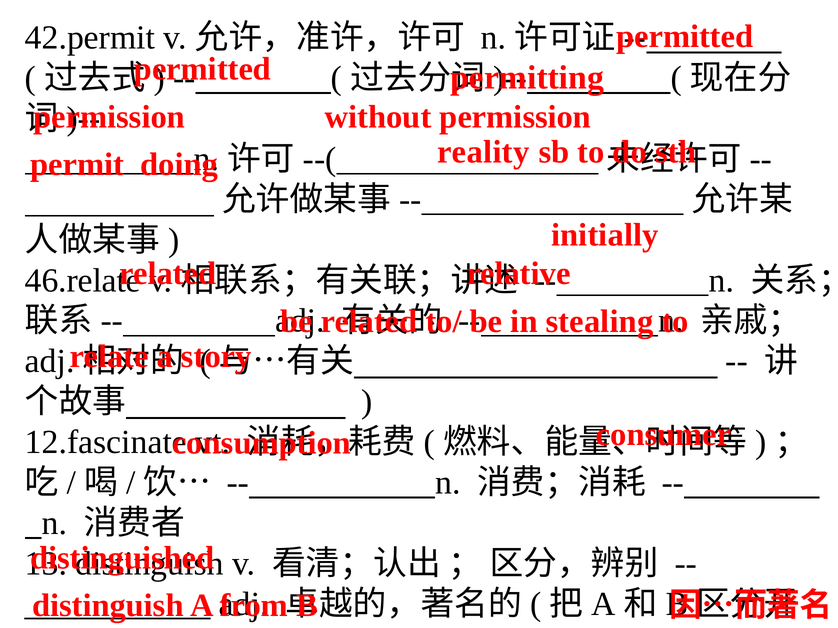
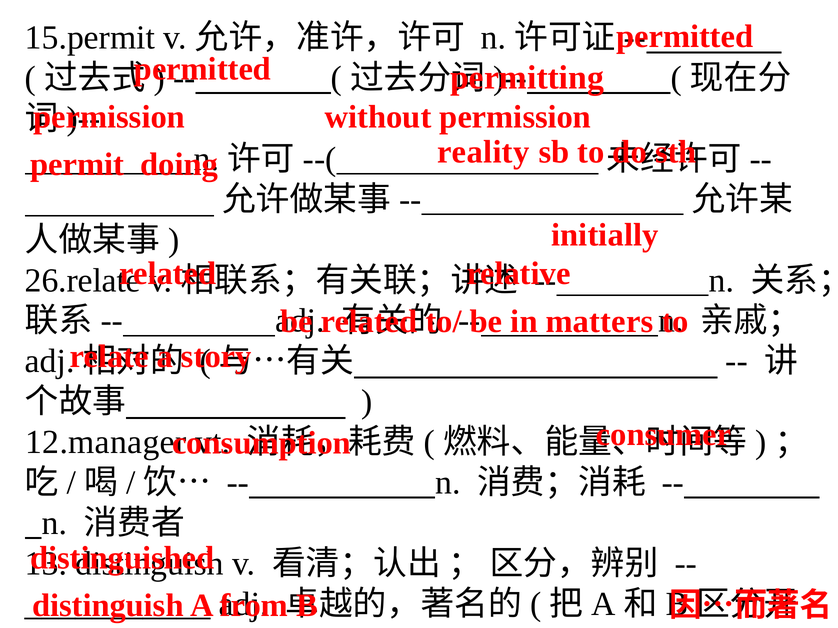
42.permit: 42.permit -> 15.permit (90, 38)
46.relate: 46.relate -> 26.relate (83, 281)
stealing: stealing -> matters (599, 322)
12.fascinate: 12.fascinate -> 12.manager (106, 443)
